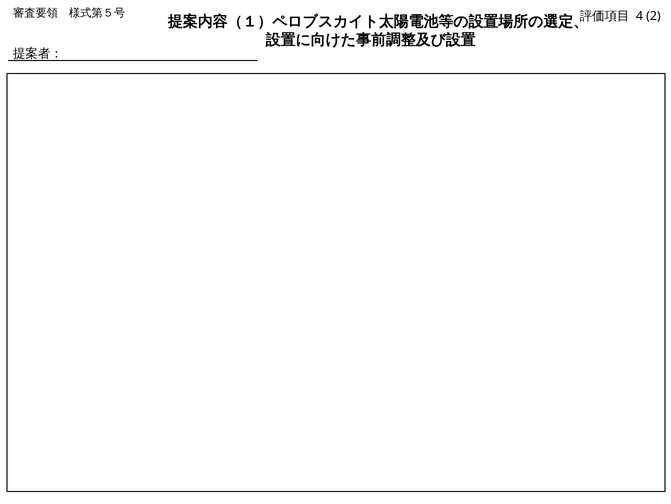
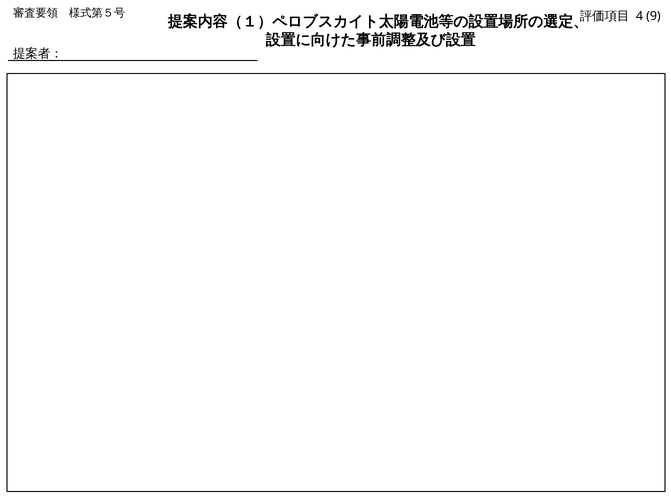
2: 2 -> 9 (653, 16)
